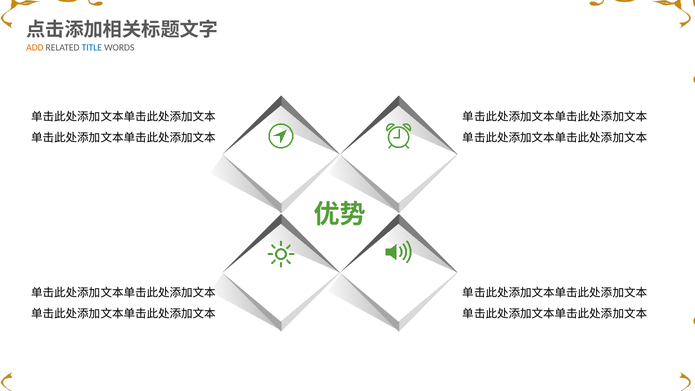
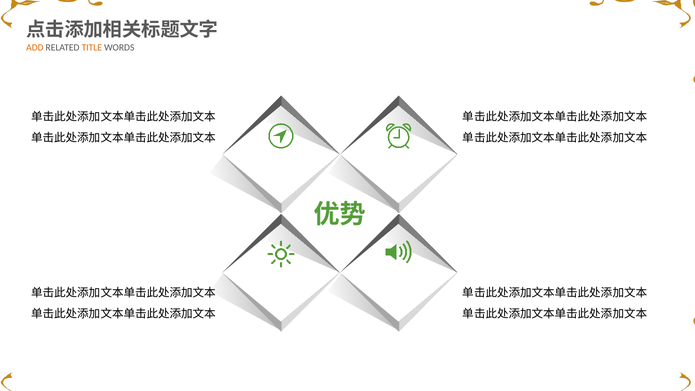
TITLE colour: blue -> orange (92, 48)
